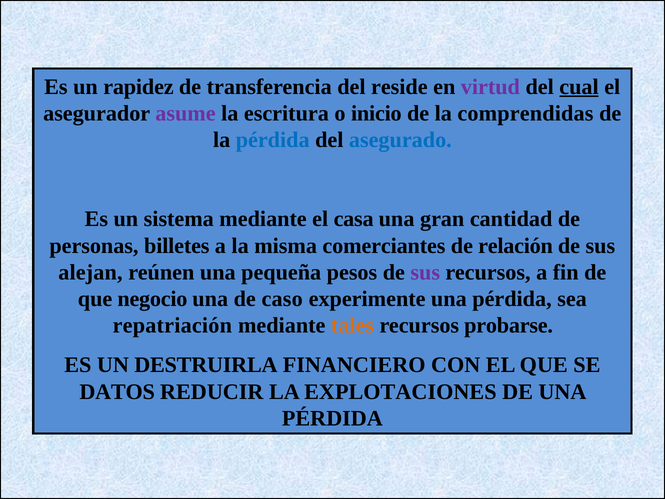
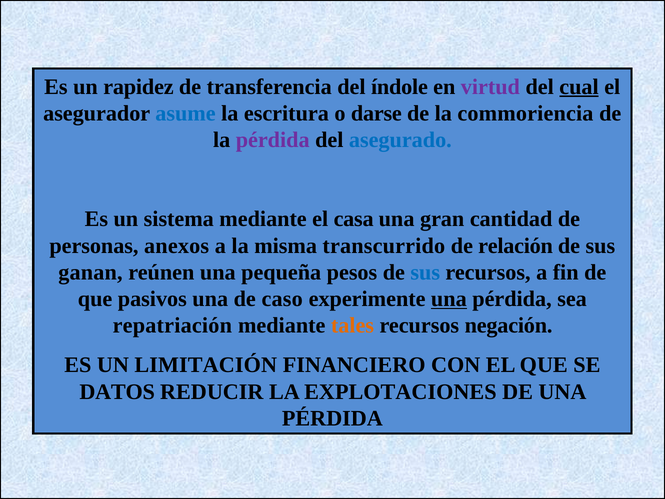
reside: reside -> índole (399, 87)
asume colour: purple -> blue (185, 113)
inicio: inicio -> darse (376, 113)
comprendidas: comprendidas -> commoriencia (525, 113)
pérdida colour: blue -> purple (273, 140)
billetes: billetes -> anexos (177, 246)
comerciantes: comerciantes -> transcurrido (384, 246)
alejan: alejan -> ganan (90, 272)
sus colour: purple -> blue (425, 272)
negocio: negocio -> pasivos (152, 299)
una underline: none -> present (449, 299)
probarse: probarse -> negación (509, 325)
DESTRUIRLA: DESTRUIRLA -> LIMITACIÓN (206, 365)
